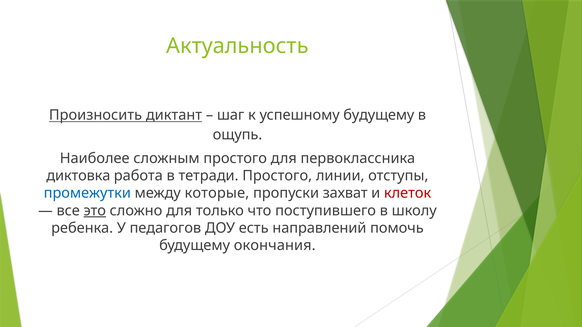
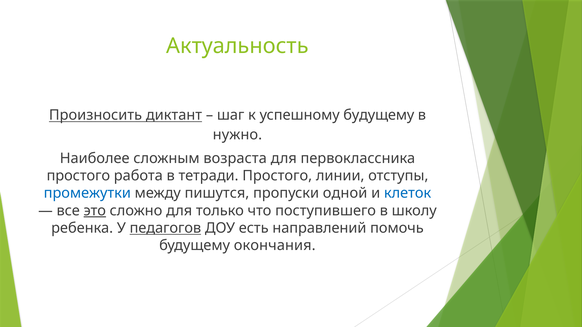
ощупь: ощупь -> нужно (237, 135)
сложным простого: простого -> возраста (235, 158)
диктовка: диктовка -> простого (78, 176)
которые: которые -> пишутся (217, 193)
захват: захват -> одной (345, 193)
клеток colour: red -> blue (408, 193)
педагогов underline: none -> present (165, 228)
